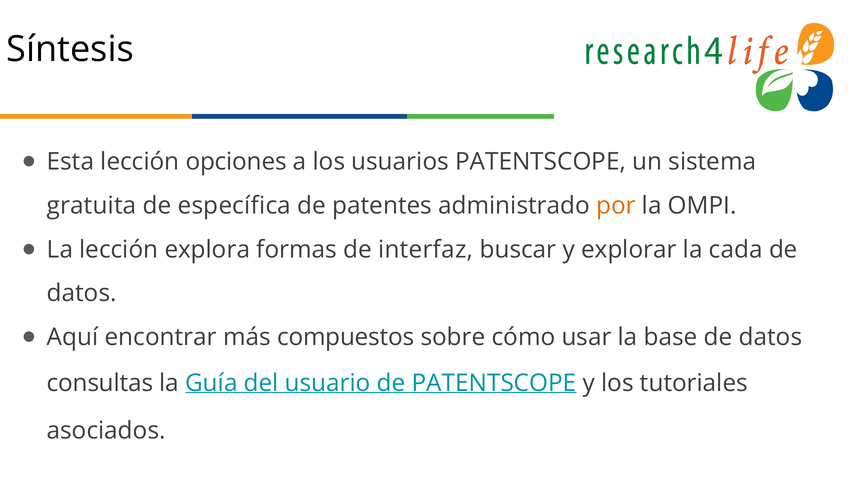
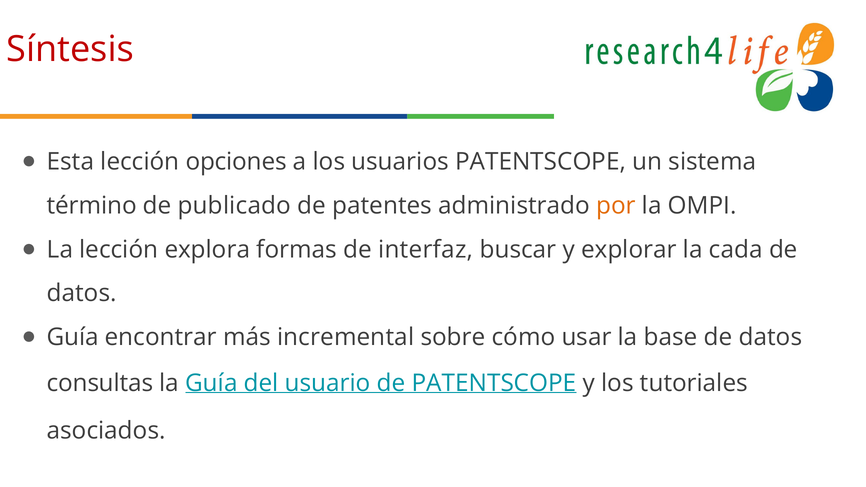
Síntesis colour: black -> red (70, 49)
gratuita: gratuita -> término (92, 206)
específica: específica -> publicado (234, 206)
Aquí: Aquí -> Guía (73, 337)
compuestos: compuestos -> incremental (346, 337)
